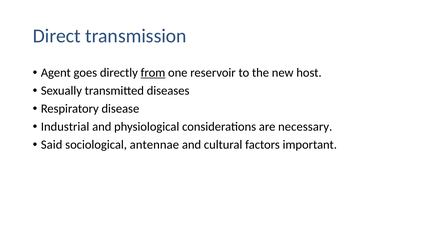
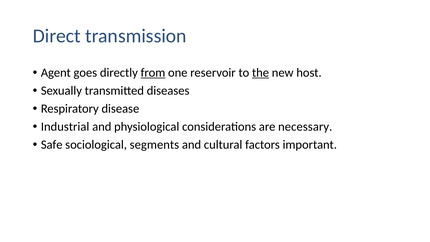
the underline: none -> present (261, 73)
Said: Said -> Safe (52, 145)
antennae: antennae -> segments (154, 145)
